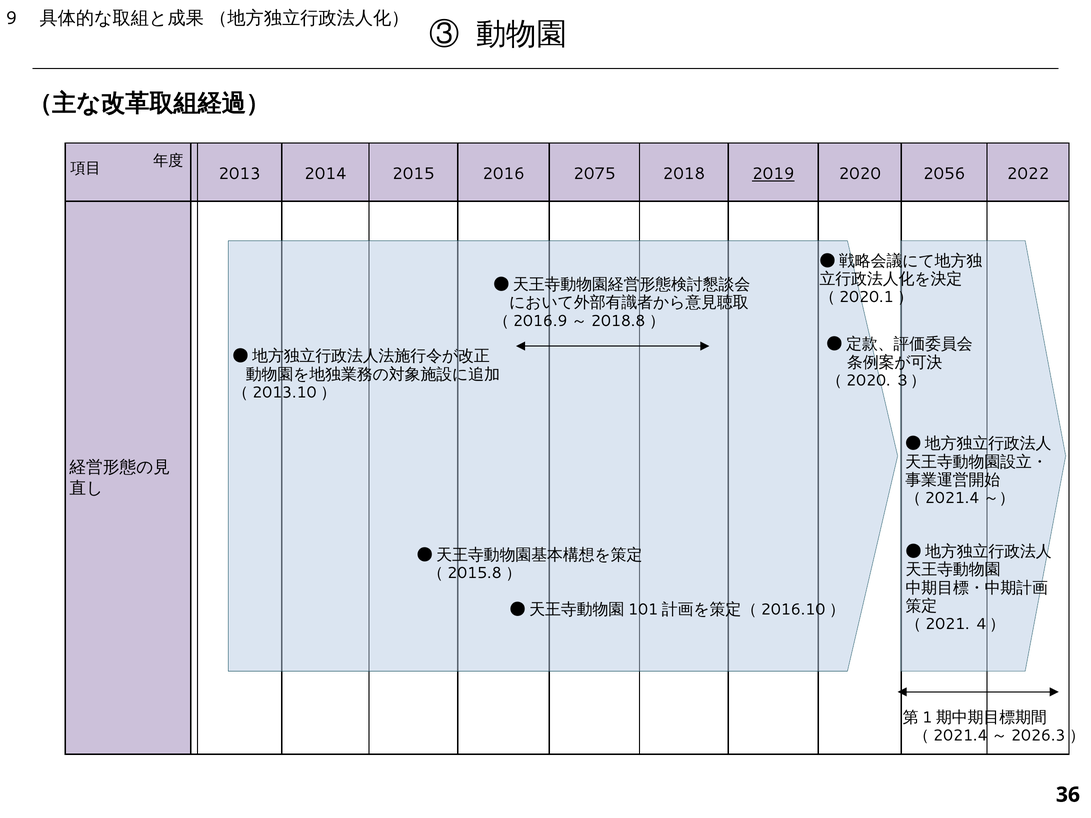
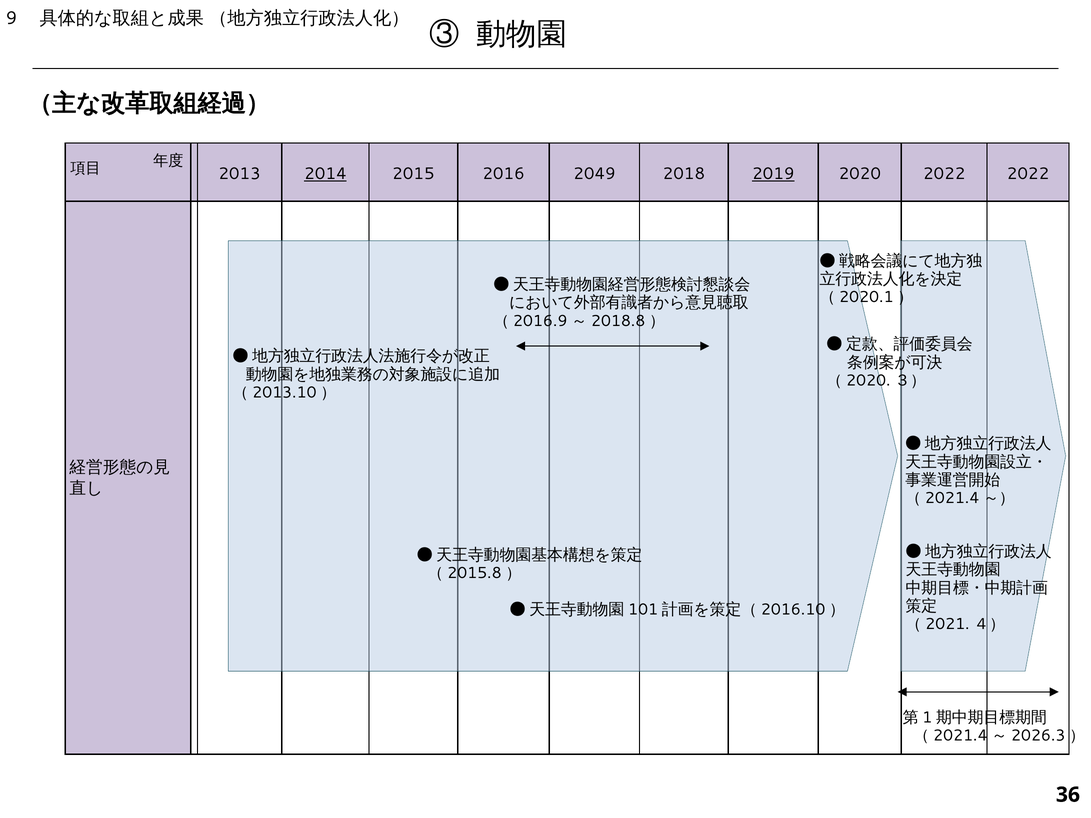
2014 underline: none -> present (325, 174)
2075: 2075 -> 2049 (594, 174)
2020 2056: 2056 -> 2022 (944, 174)
